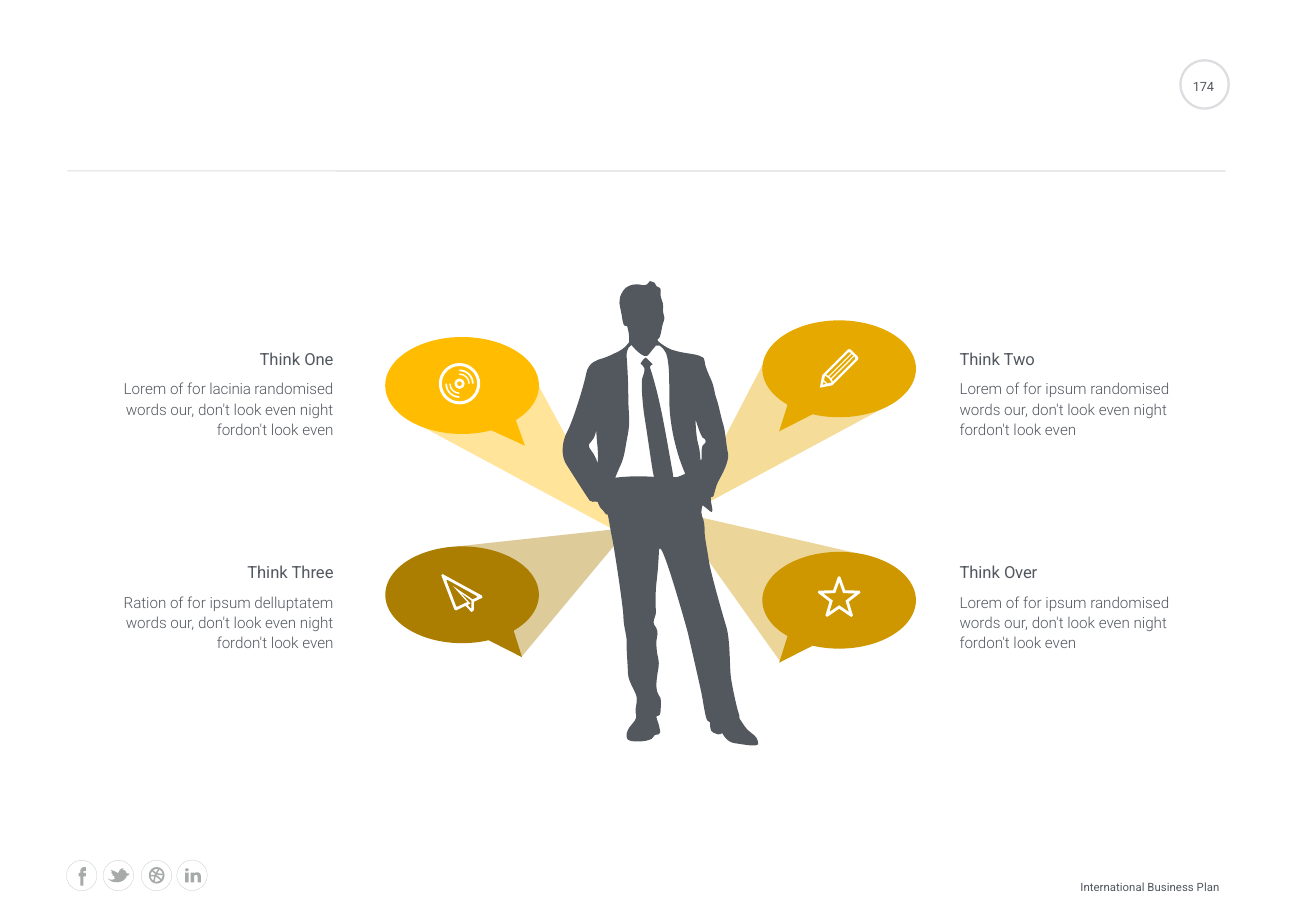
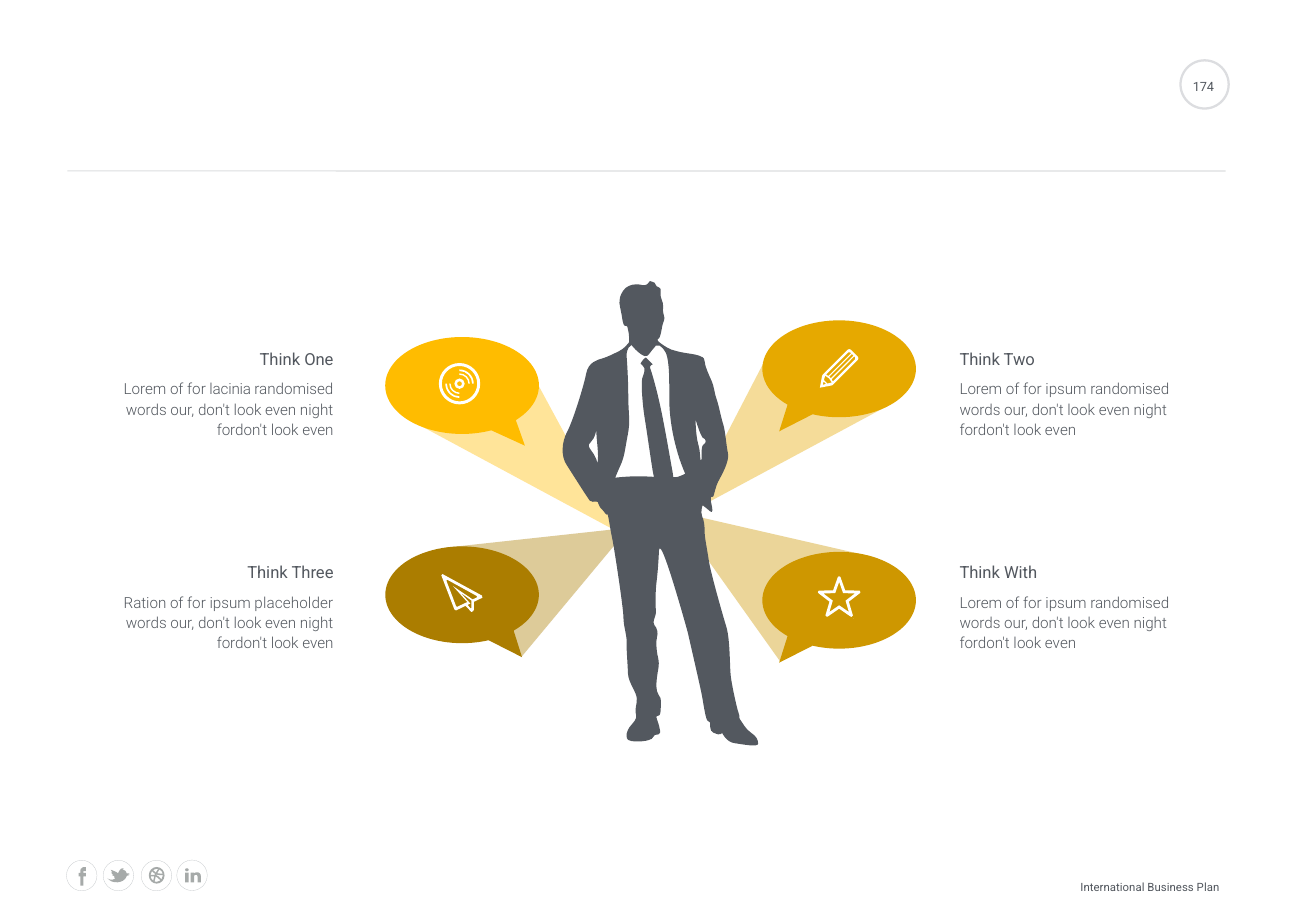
Over: Over -> With (1021, 573)
delluptatem: delluptatem -> placeholder (294, 603)
